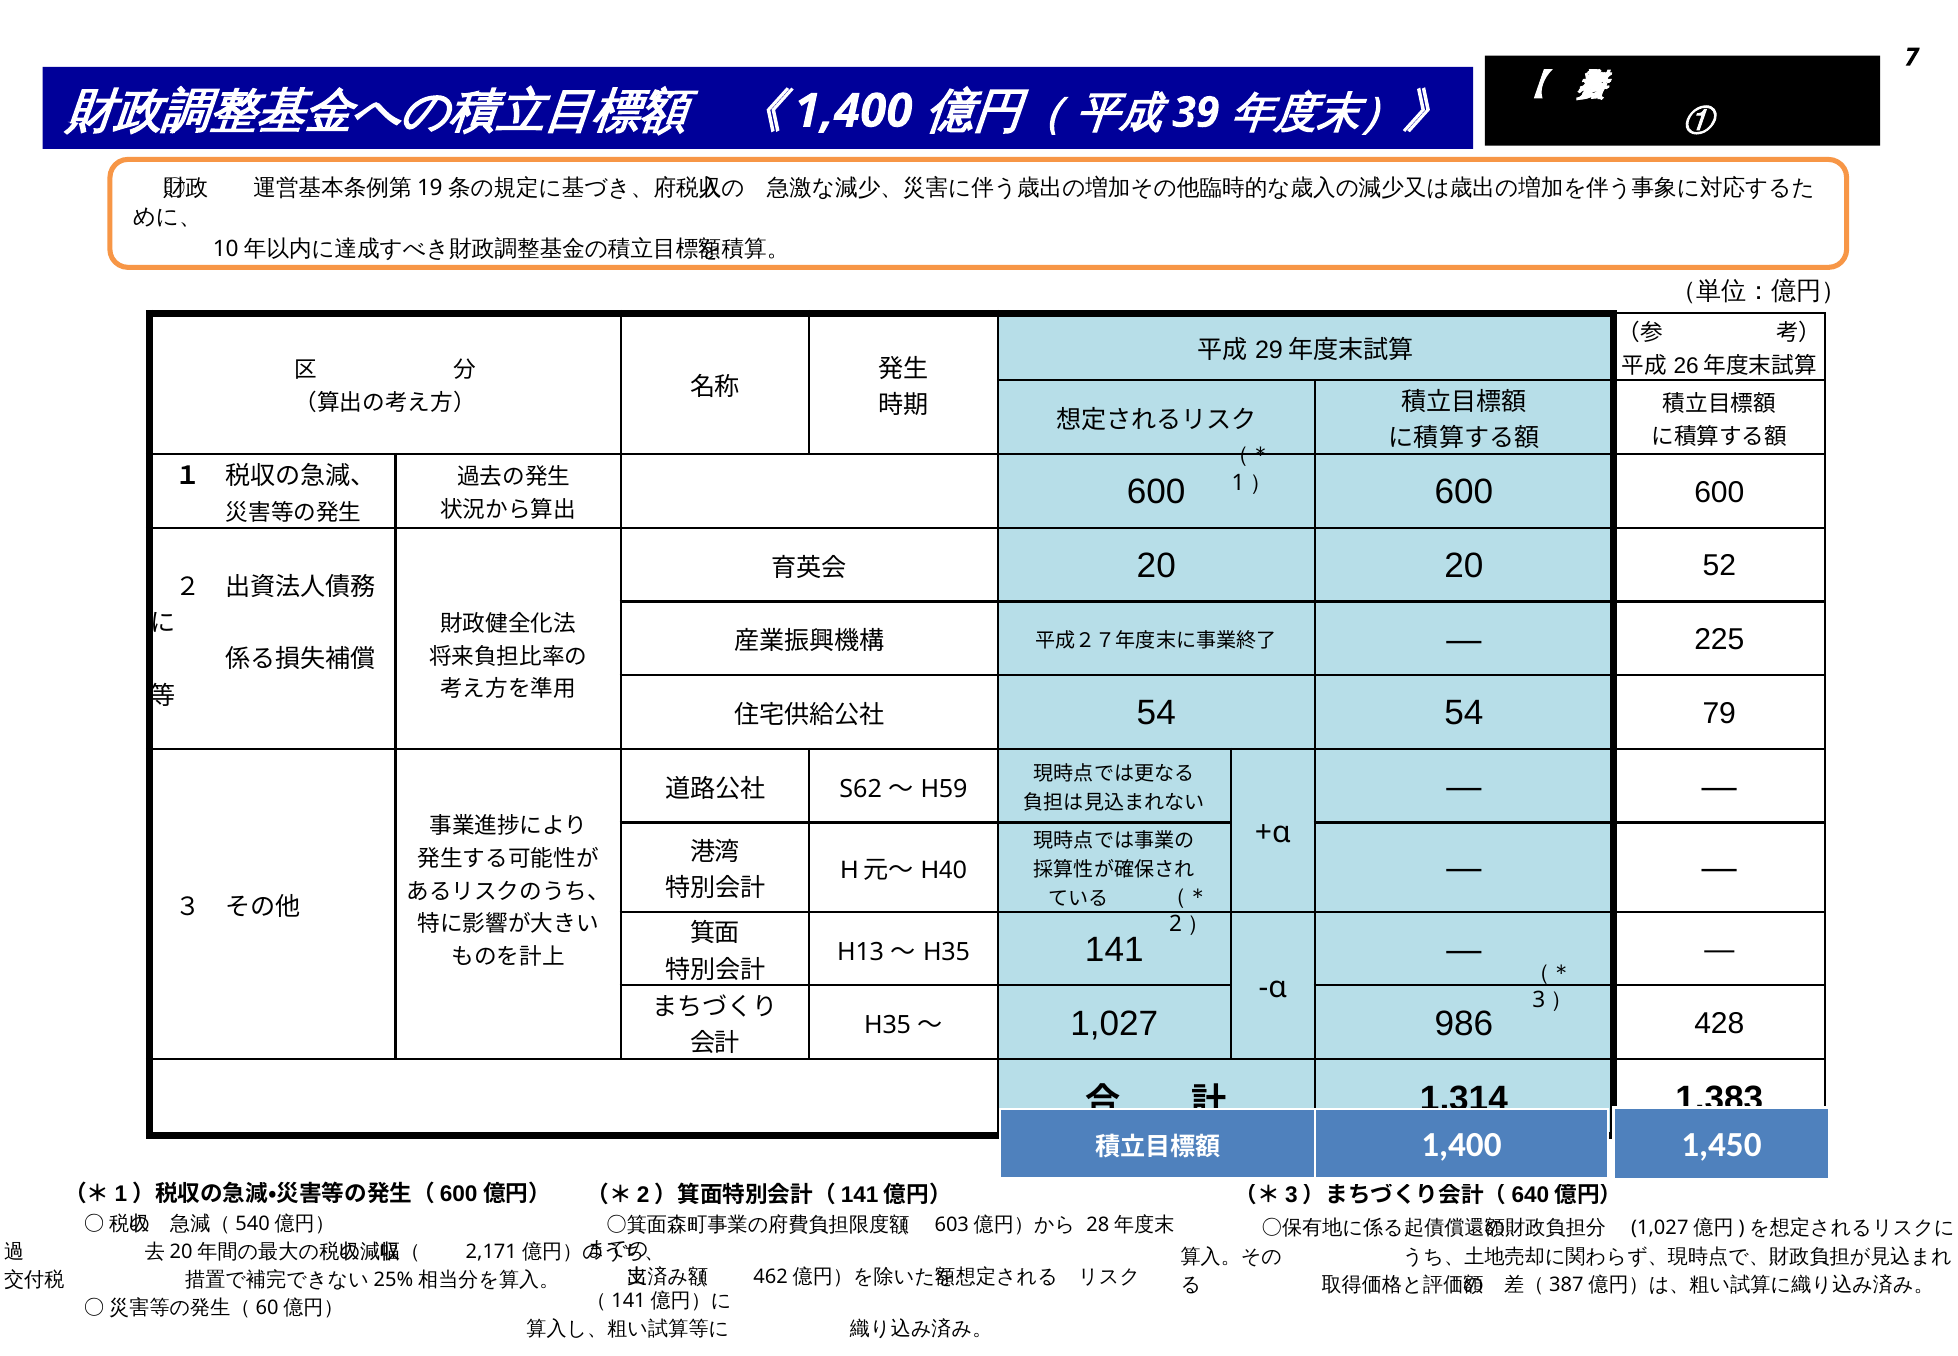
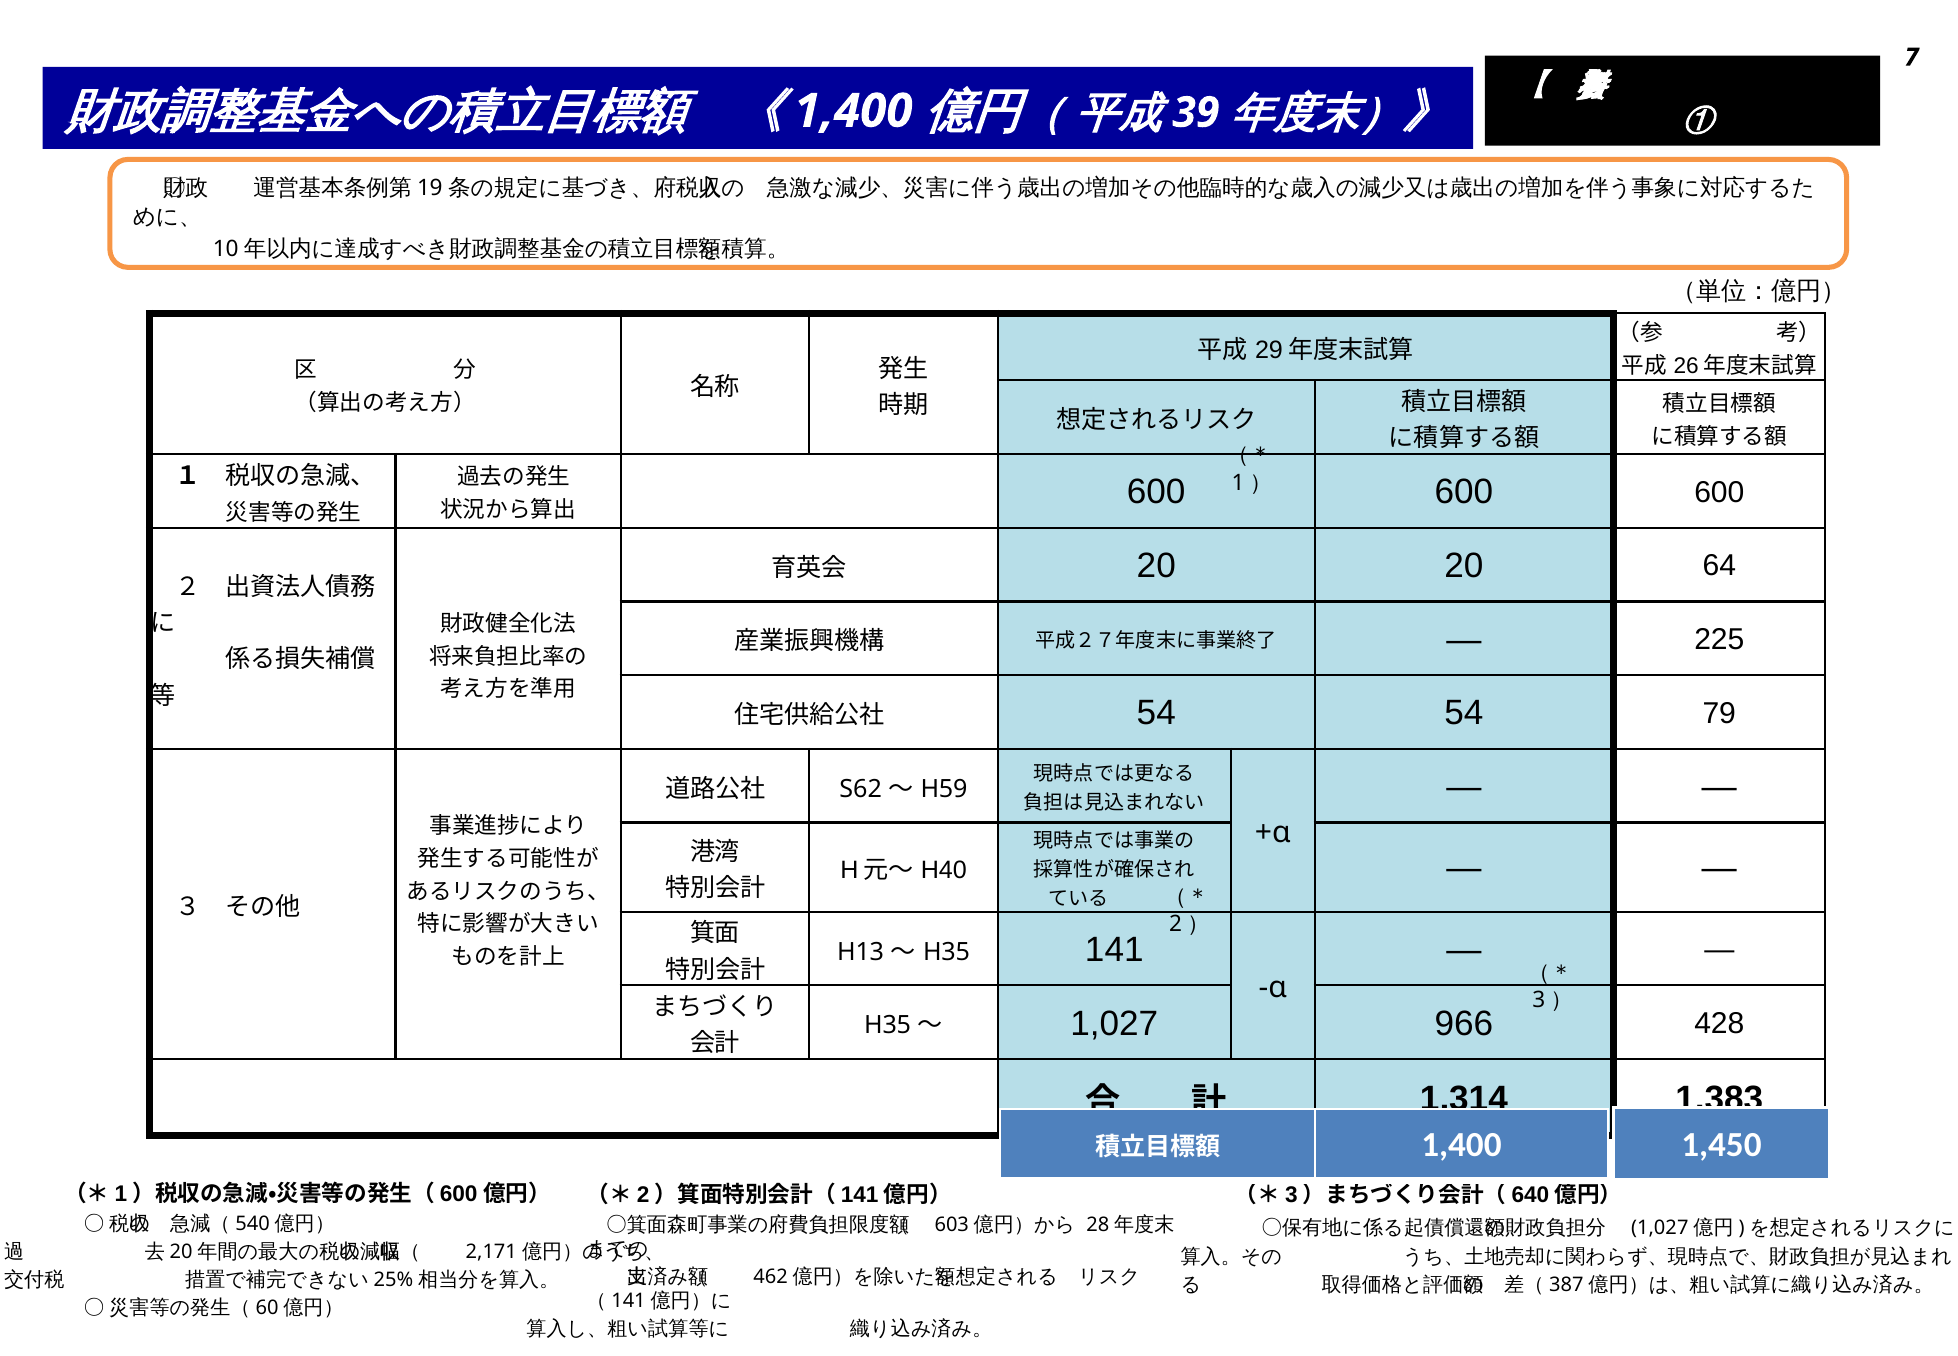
52: 52 -> 64 (1719, 566)
986: 986 -> 966 (1464, 1023)
